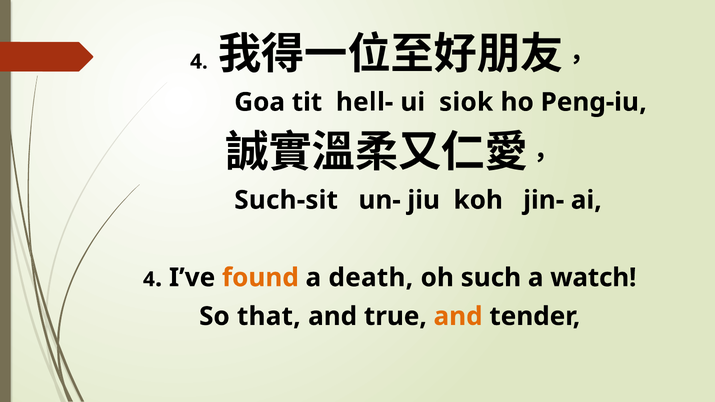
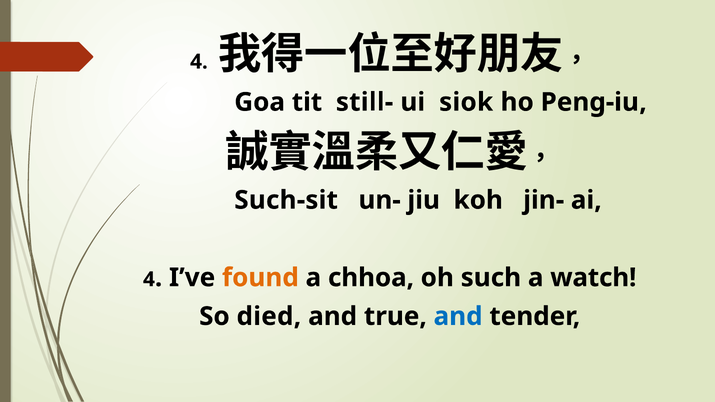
hell-: hell- -> still- (365, 102)
death: death -> chhoa (371, 278)
that: that -> died (269, 316)
and colour: orange -> blue (458, 316)
